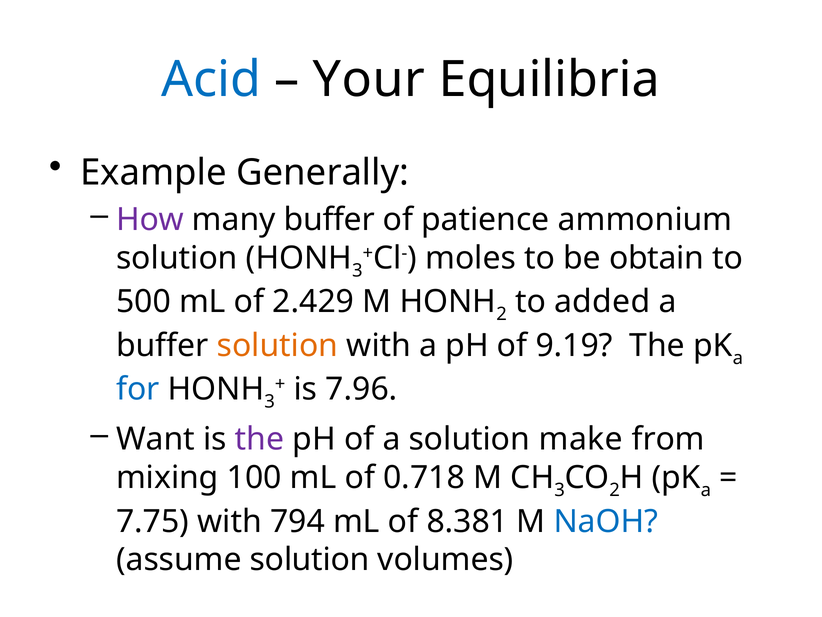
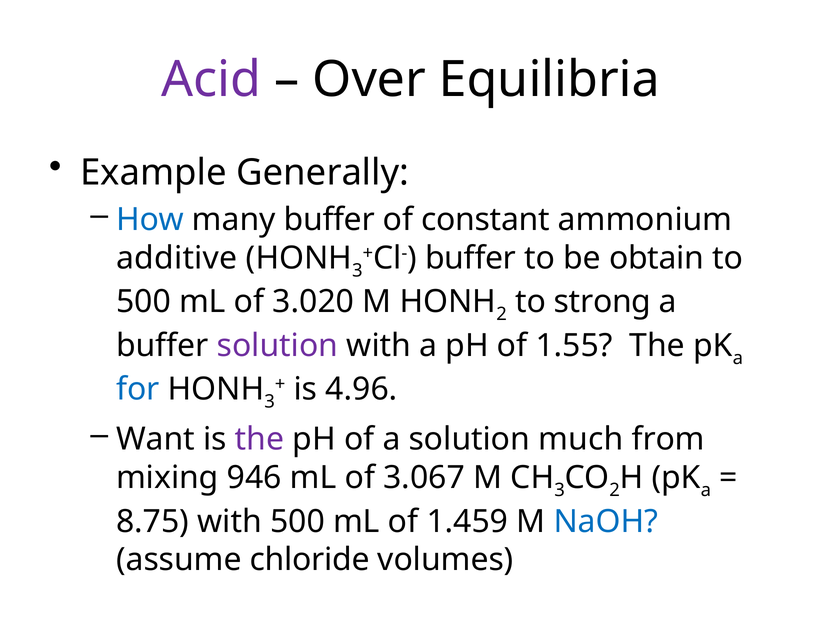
Acid colour: blue -> purple (211, 80)
Your: Your -> Over (369, 80)
How colour: purple -> blue (150, 220)
patience: patience -> constant (486, 220)
solution: solution -> additive (177, 258)
moles: moles -> buffer (471, 258)
2.429: 2.429 -> 3.020 (313, 302)
added: added -> strong (603, 302)
solution colour: orange -> purple (277, 345)
9.19: 9.19 -> 1.55 (574, 345)
7.96: 7.96 -> 4.96 (361, 389)
make: make -> much (581, 439)
100: 100 -> 946 (254, 477)
0.718: 0.718 -> 3.067 (424, 477)
7.75: 7.75 -> 8.75 (153, 521)
with 794: 794 -> 500 (298, 521)
8.381: 8.381 -> 1.459 (467, 521)
assume solution: solution -> chloride (310, 559)
